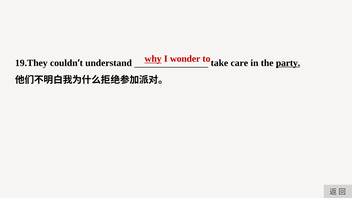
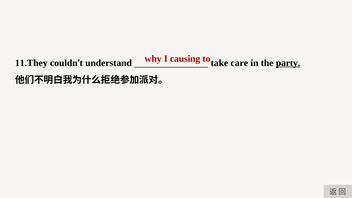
why underline: present -> none (153, 59)
wonder: wonder -> causing (185, 59)
19.They: 19.They -> 11.They (31, 63)
